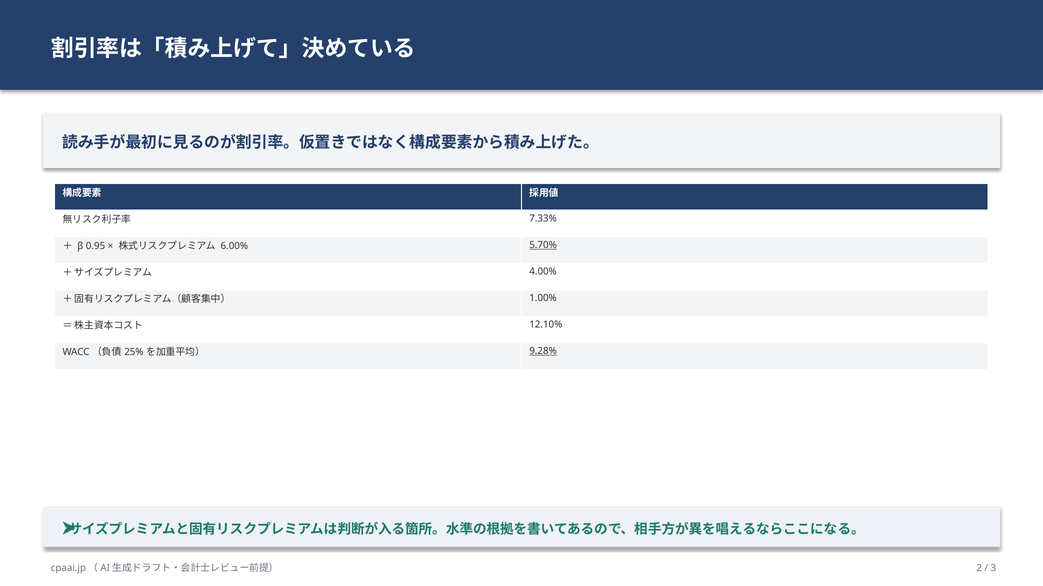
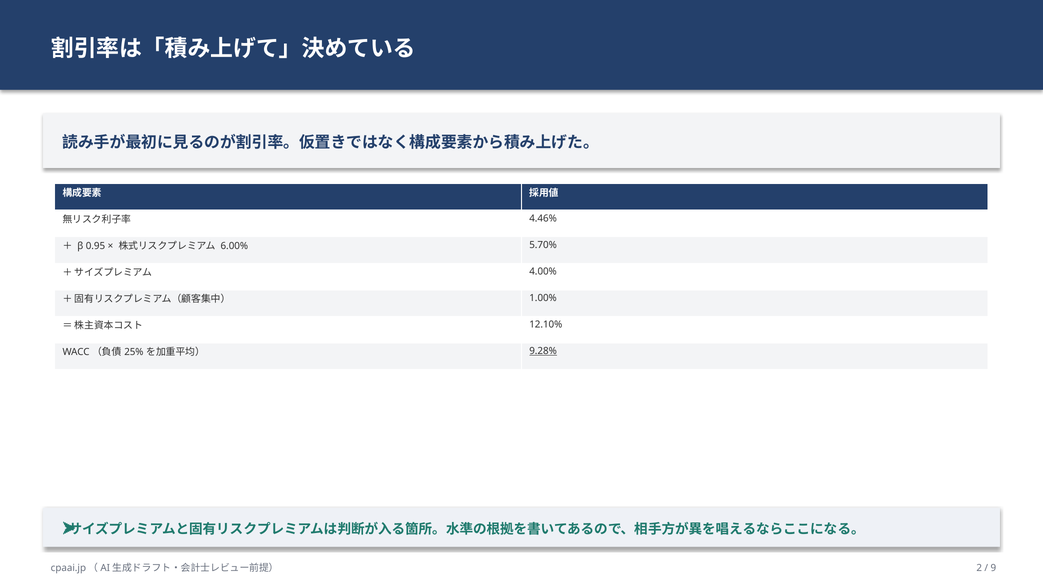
7.33%: 7.33% -> 4.46% (543, 219)
5.70% underline: present -> none (543, 245)
3: 3 -> 9 (993, 569)
